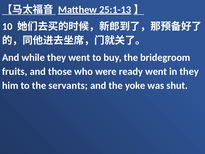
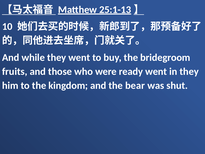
servants: servants -> kingdom (68, 85)
yoke: yoke -> bear (135, 85)
